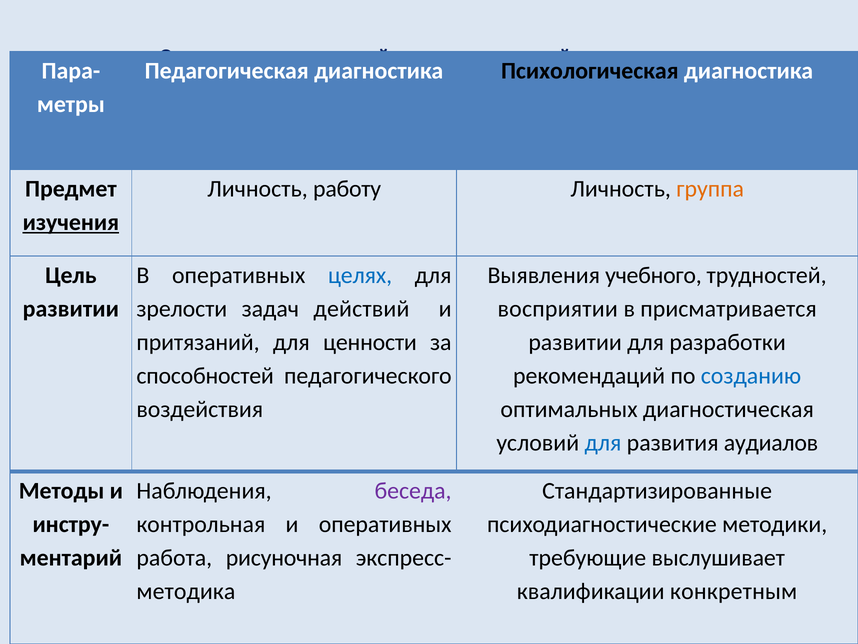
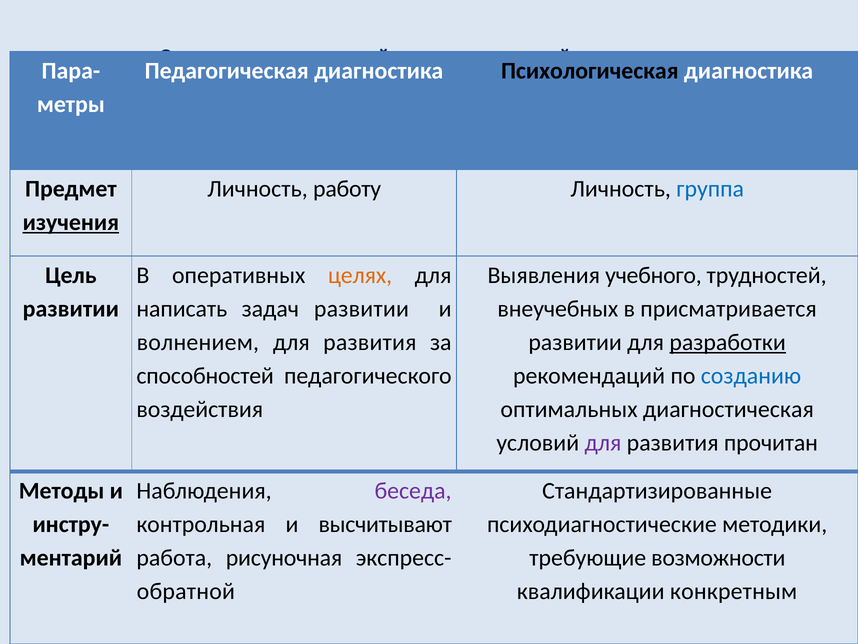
группа colour: orange -> blue (710, 189)
целях colour: blue -> orange (360, 275)
зрелости: зрелости -> написать (182, 308)
задач действий: действий -> развитии (361, 308)
восприятии: восприятии -> внеучебных (558, 308)
притязаний: притязаний -> волнением (198, 342)
ценности: ценности -> развития (370, 342)
разработки underline: none -> present (728, 342)
для colour: blue -> purple (603, 443)
аудиалов: аудиалов -> прочитан (771, 443)
и оперативных: оперативных -> высчитывают (385, 524)
выслушивает: выслушивает -> возможности (718, 557)
методика: методика -> обратной (186, 591)
